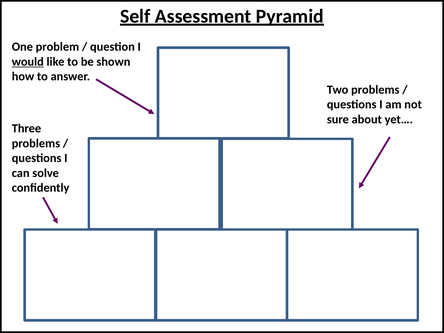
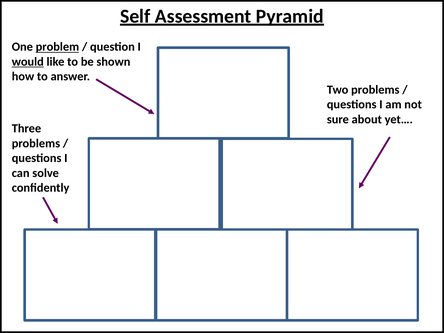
problem underline: none -> present (57, 47)
